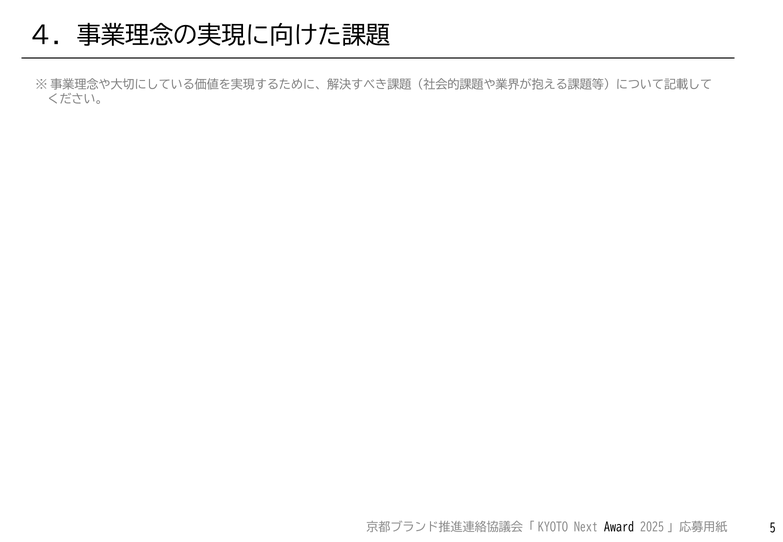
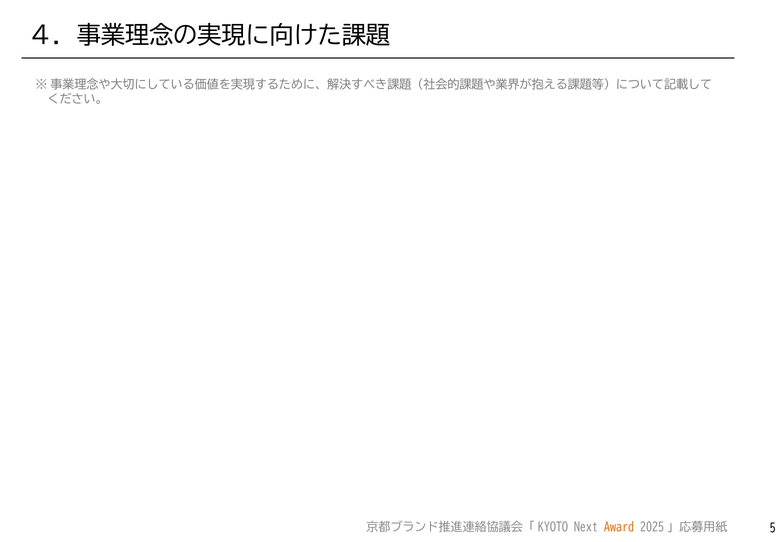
Award colour: black -> orange (619, 527)
